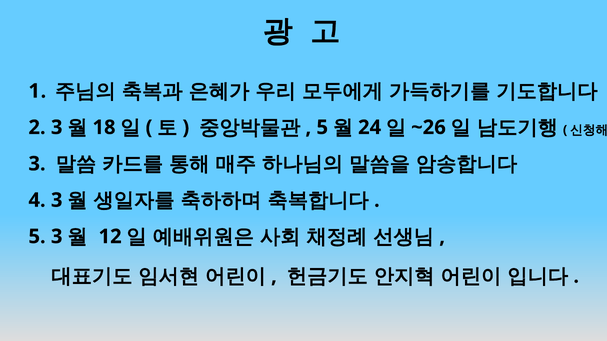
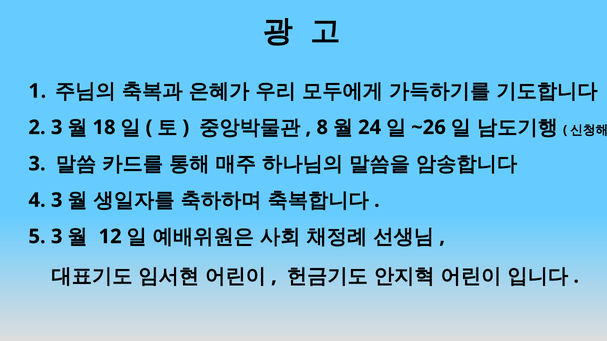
5: 5 -> 8 (322, 128)
